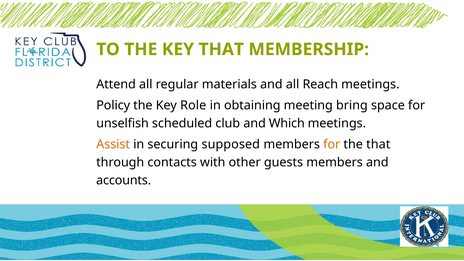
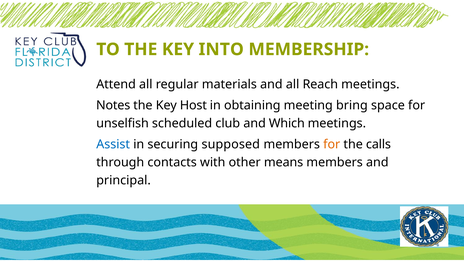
KEY THAT: THAT -> INTO (221, 49)
Policy: Policy -> Notes (113, 105)
Role: Role -> Host (193, 105)
Assist colour: orange -> blue (113, 144)
the that: that -> calls (378, 144)
guests: guests -> means (284, 162)
accounts: accounts -> principal (124, 180)
